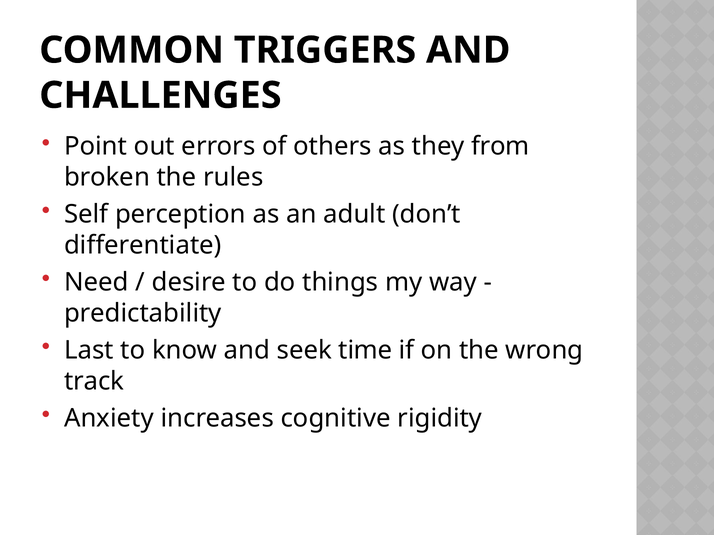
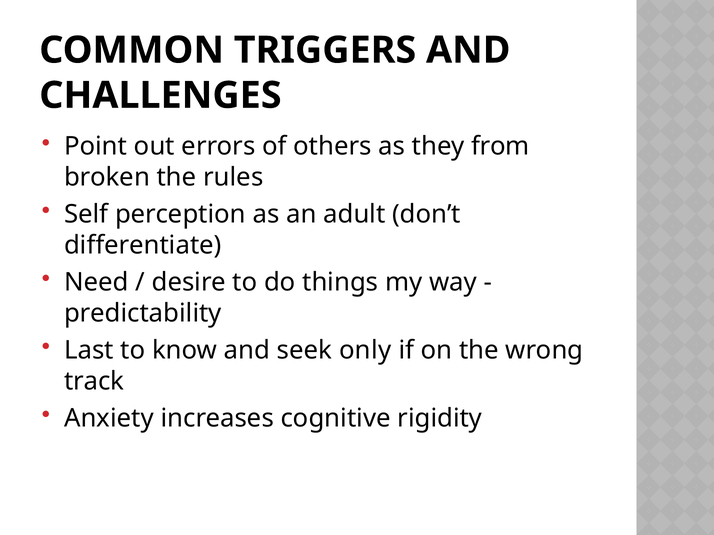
time: time -> only (365, 350)
